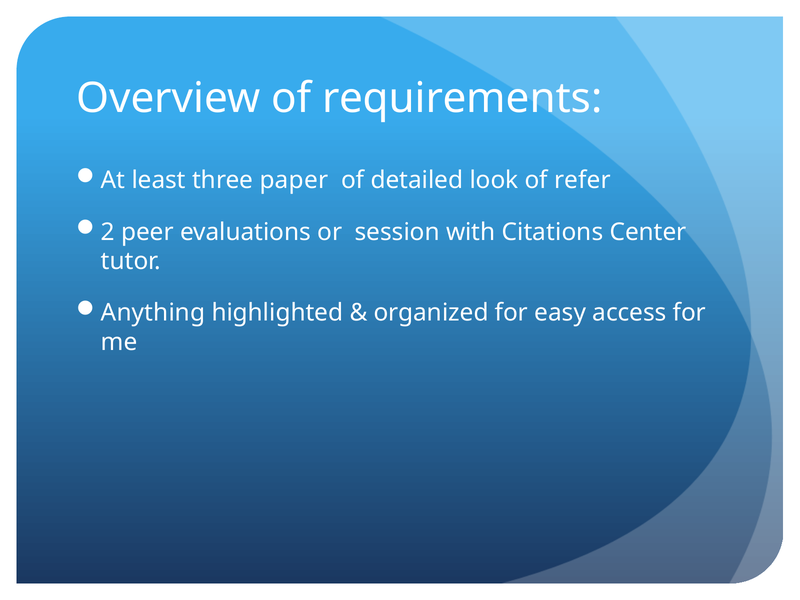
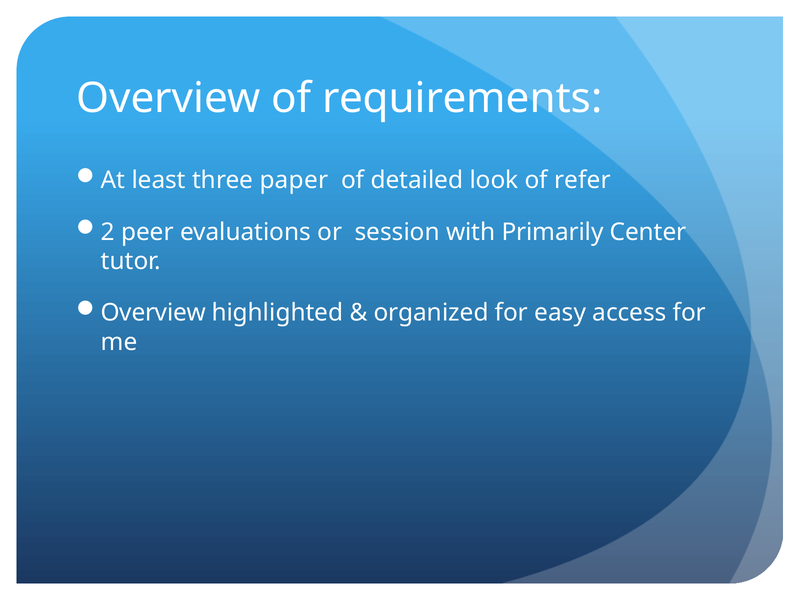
Citations: Citations -> Primarily (553, 232)
Anything: Anything -> Overview (153, 313)
